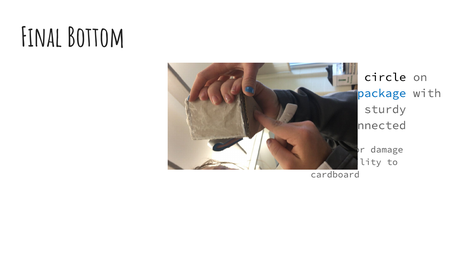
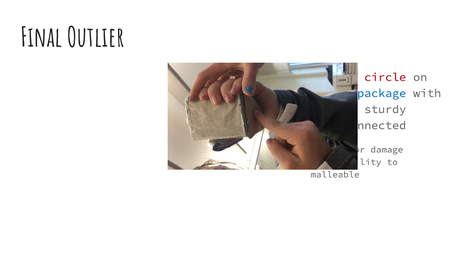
Final Bottom: Bottom -> Outlier (96, 38)
circle colour: black -> red (385, 77)
cardboard: cardboard -> malleable (335, 175)
